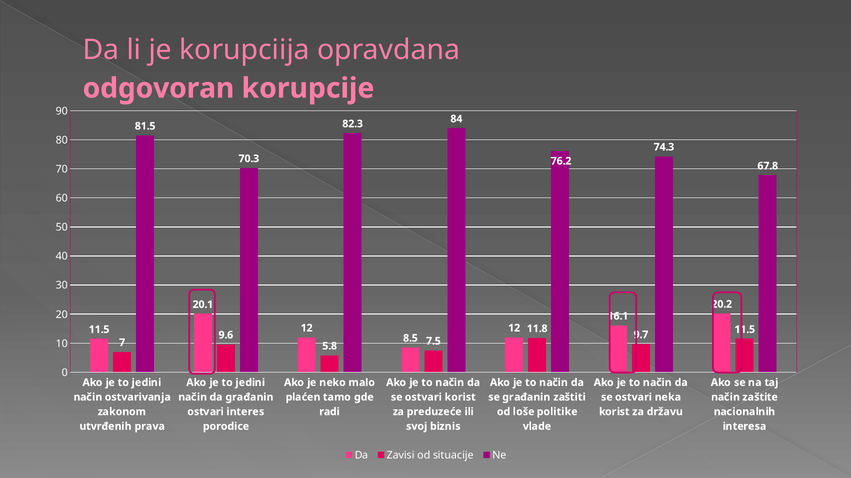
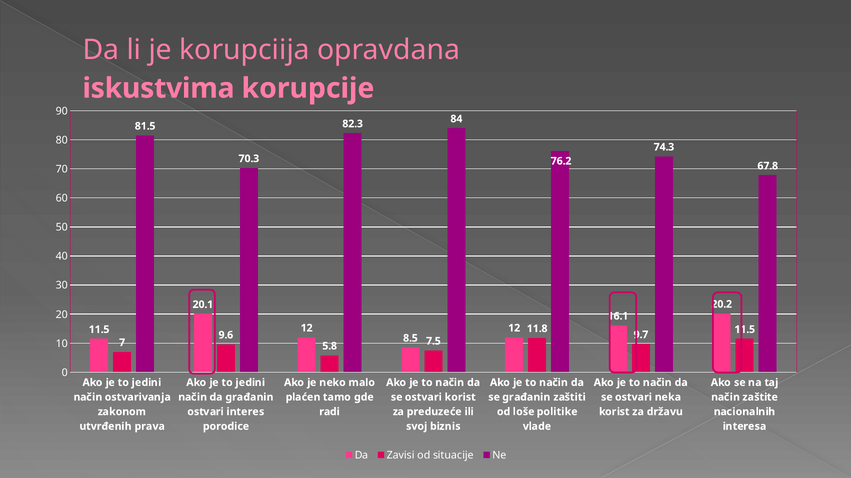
odgovoran: odgovoran -> iskustvima (159, 88)
